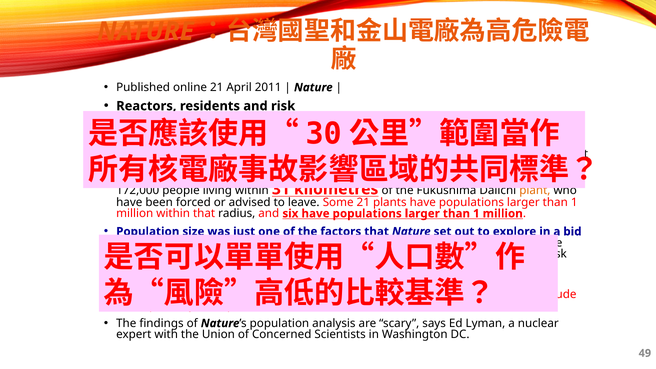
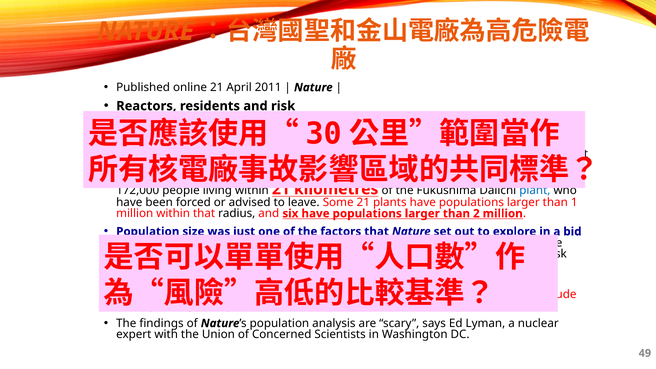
within 31: 31 -> 21 (281, 189)
plant colour: orange -> blue (535, 190)
1: 1 -> 2 (476, 214)
